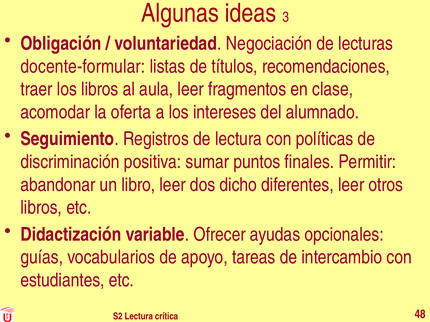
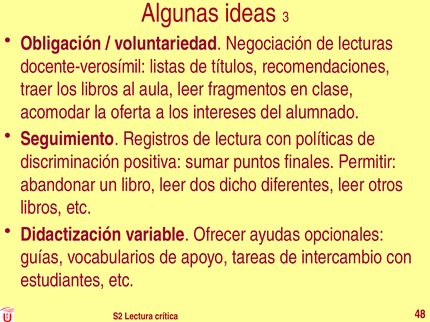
docente-formular: docente-formular -> docente-verosímil (83, 67)
